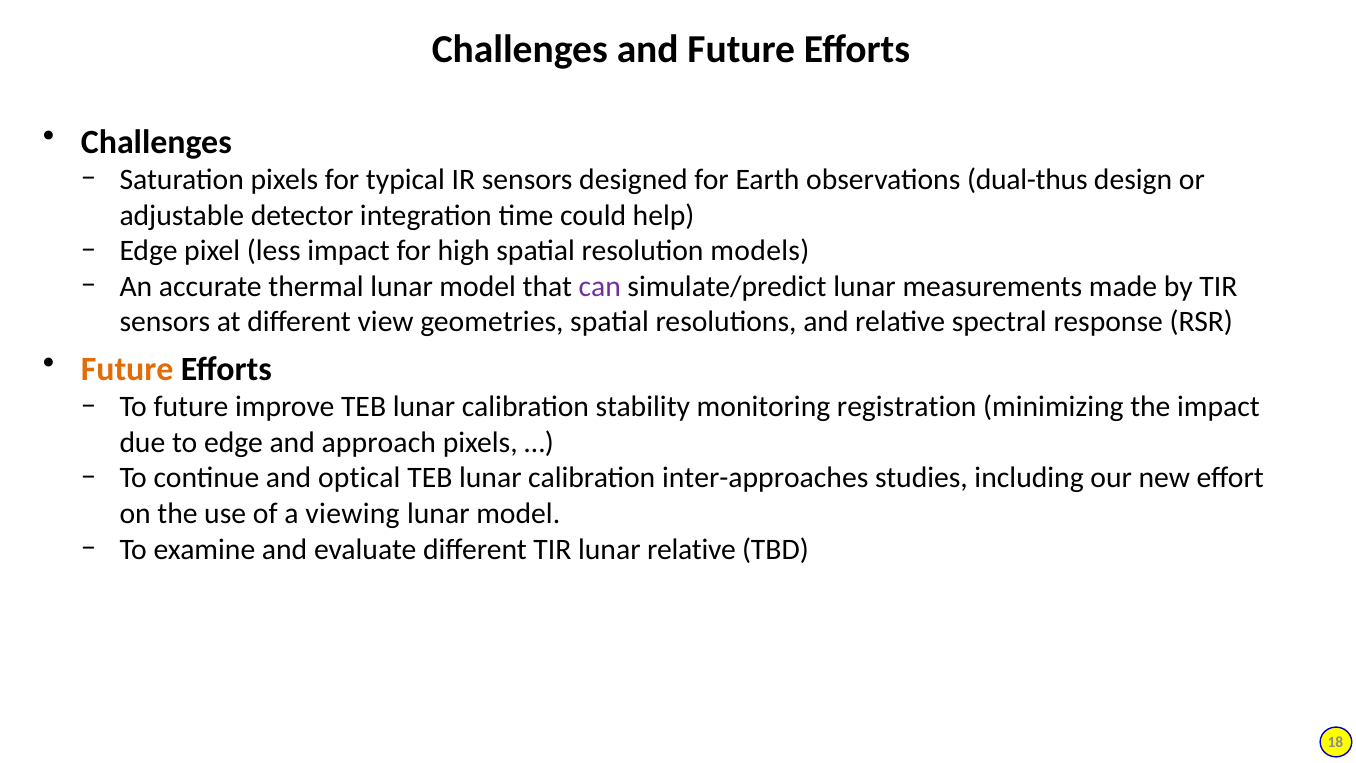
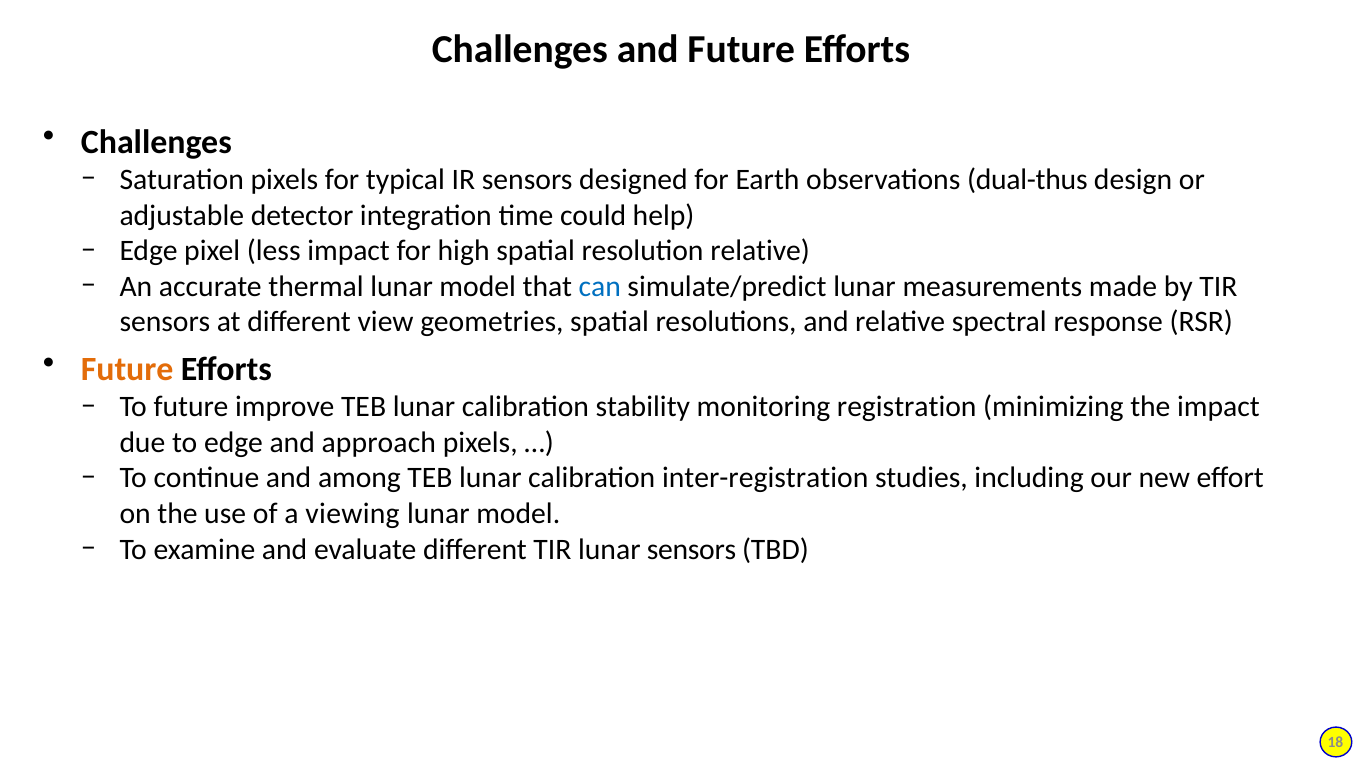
resolution models: models -> relative (760, 251)
can colour: purple -> blue (600, 286)
optical: optical -> among (359, 478)
inter-approaches: inter-approaches -> inter-registration (765, 478)
lunar relative: relative -> sensors (691, 549)
